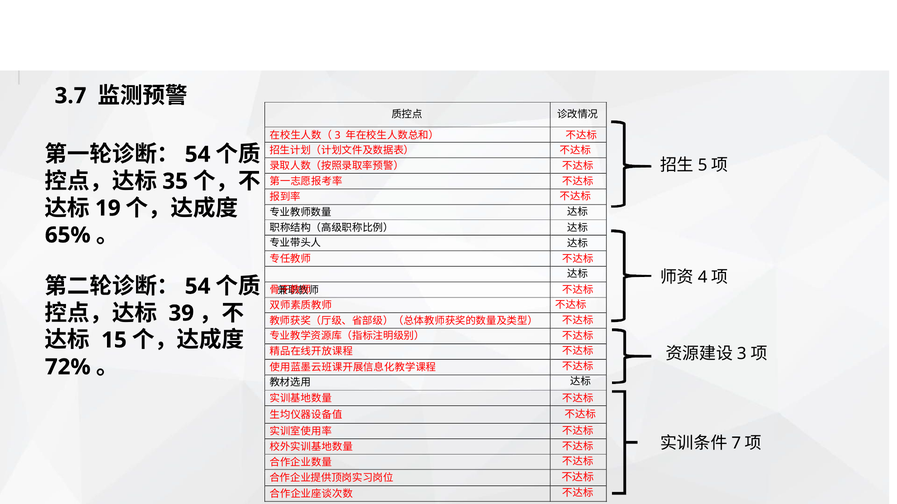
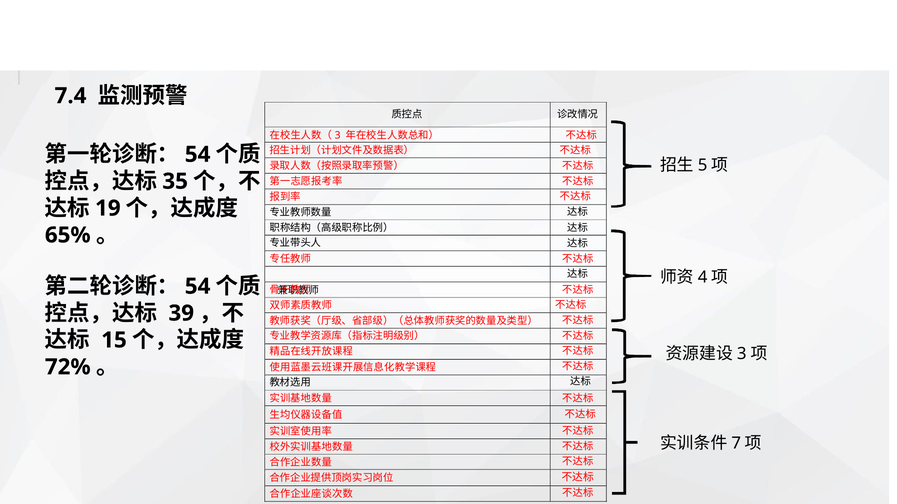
3.7: 3.7 -> 7.4 (71, 96)
